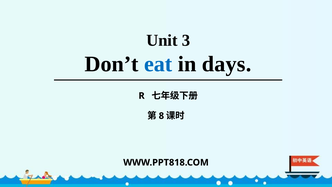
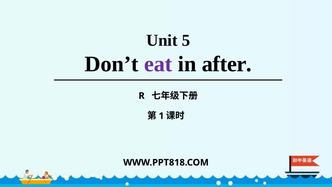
3: 3 -> 5 (186, 40)
eat colour: blue -> purple (158, 64)
days: days -> after (227, 64)
8: 8 -> 1 (161, 116)
